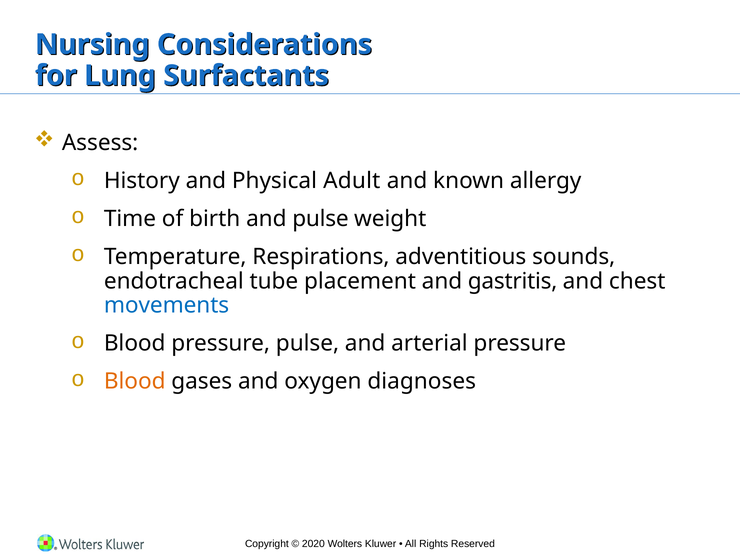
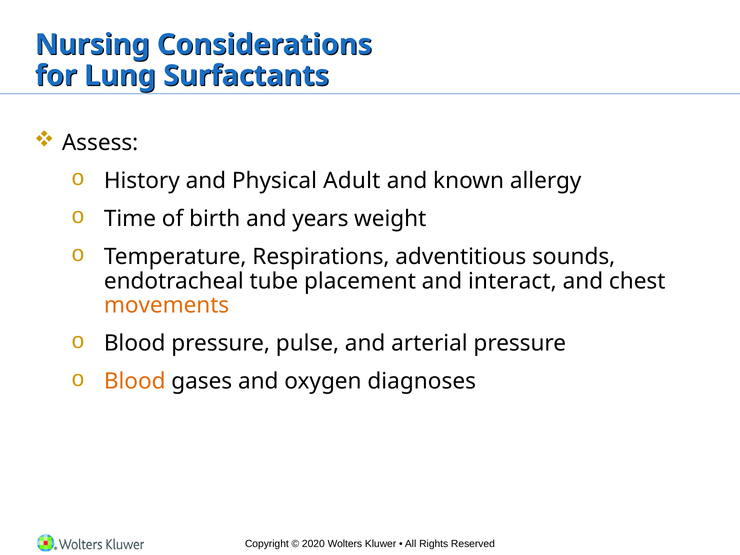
and pulse: pulse -> years (320, 219)
gastritis: gastritis -> interact (512, 281)
movements colour: blue -> orange (167, 306)
